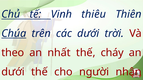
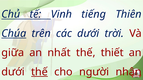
thiêu: thiêu -> tiếng (94, 14)
theo: theo -> giữa (13, 53)
cháy: cháy -> thiết (112, 53)
thế underline: none -> present (39, 72)
